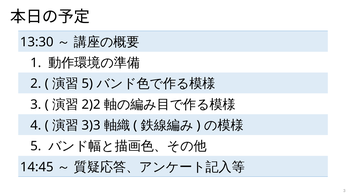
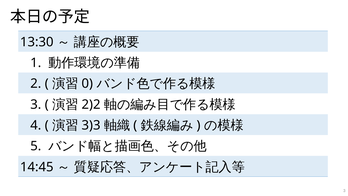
5: 5 -> 0 (87, 84)
